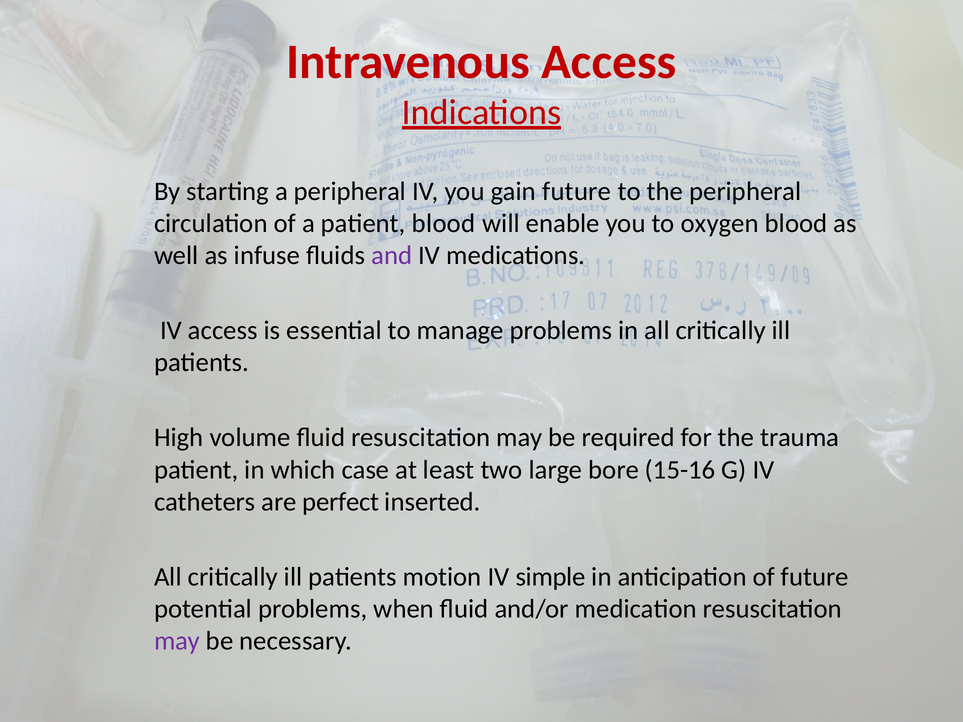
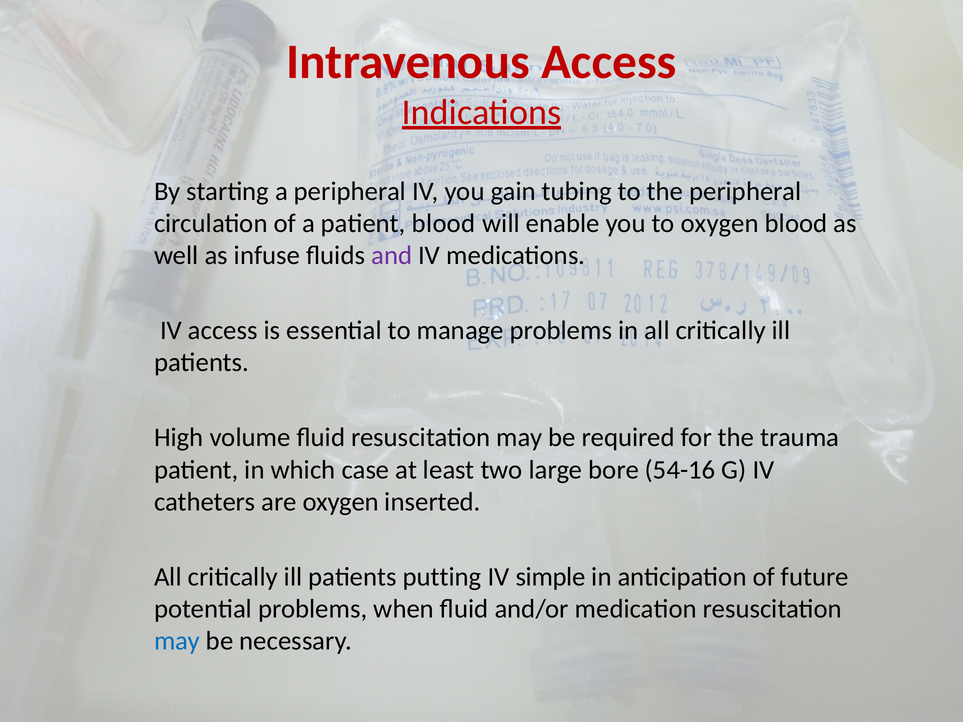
gain future: future -> tubing (577, 191)
15-16: 15-16 -> 54-16 (680, 470)
are perfect: perfect -> oxygen (341, 502)
motion: motion -> putting (442, 577)
may colour: purple -> blue (177, 641)
